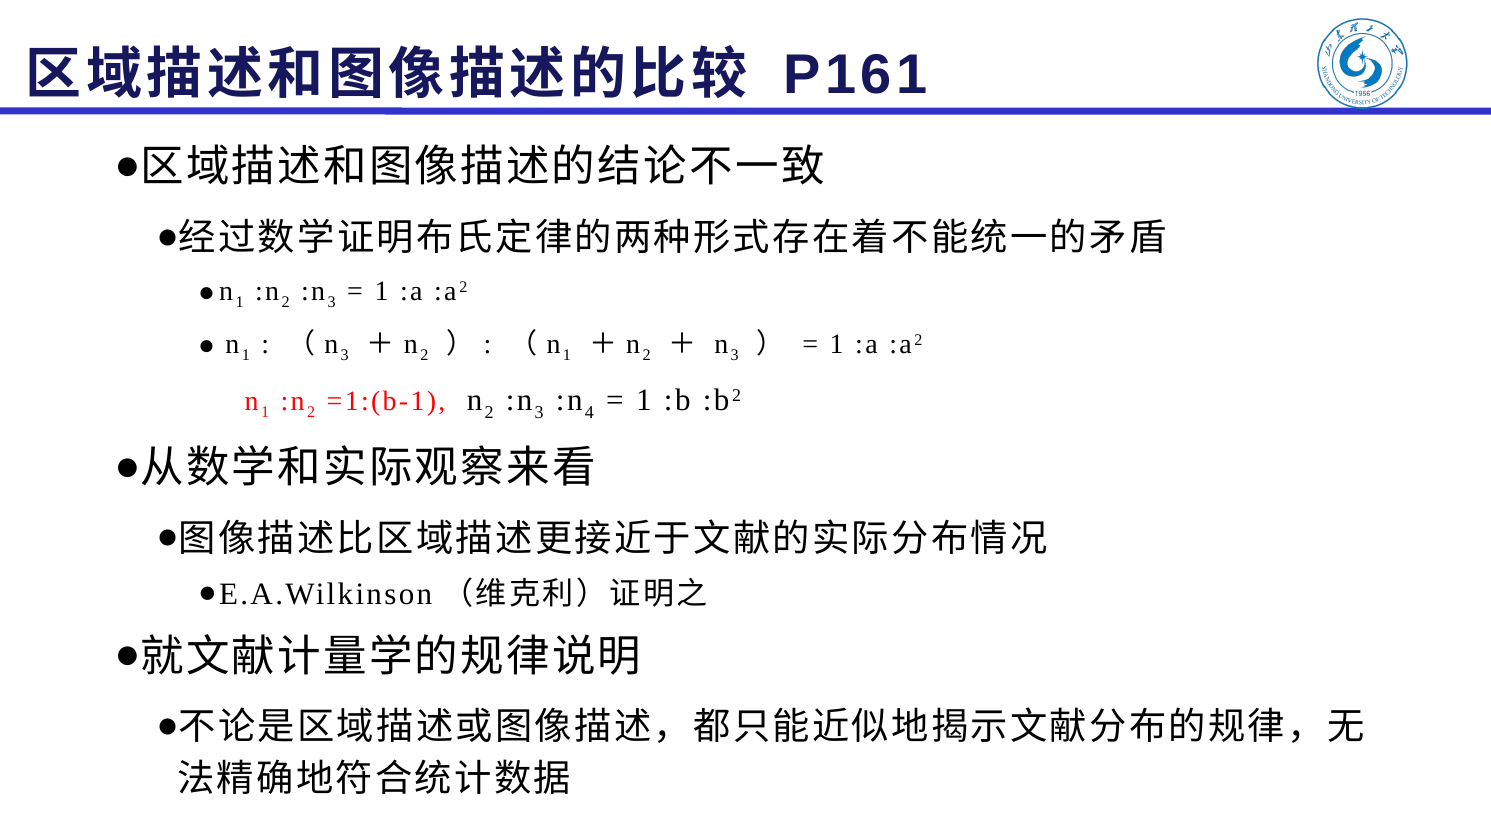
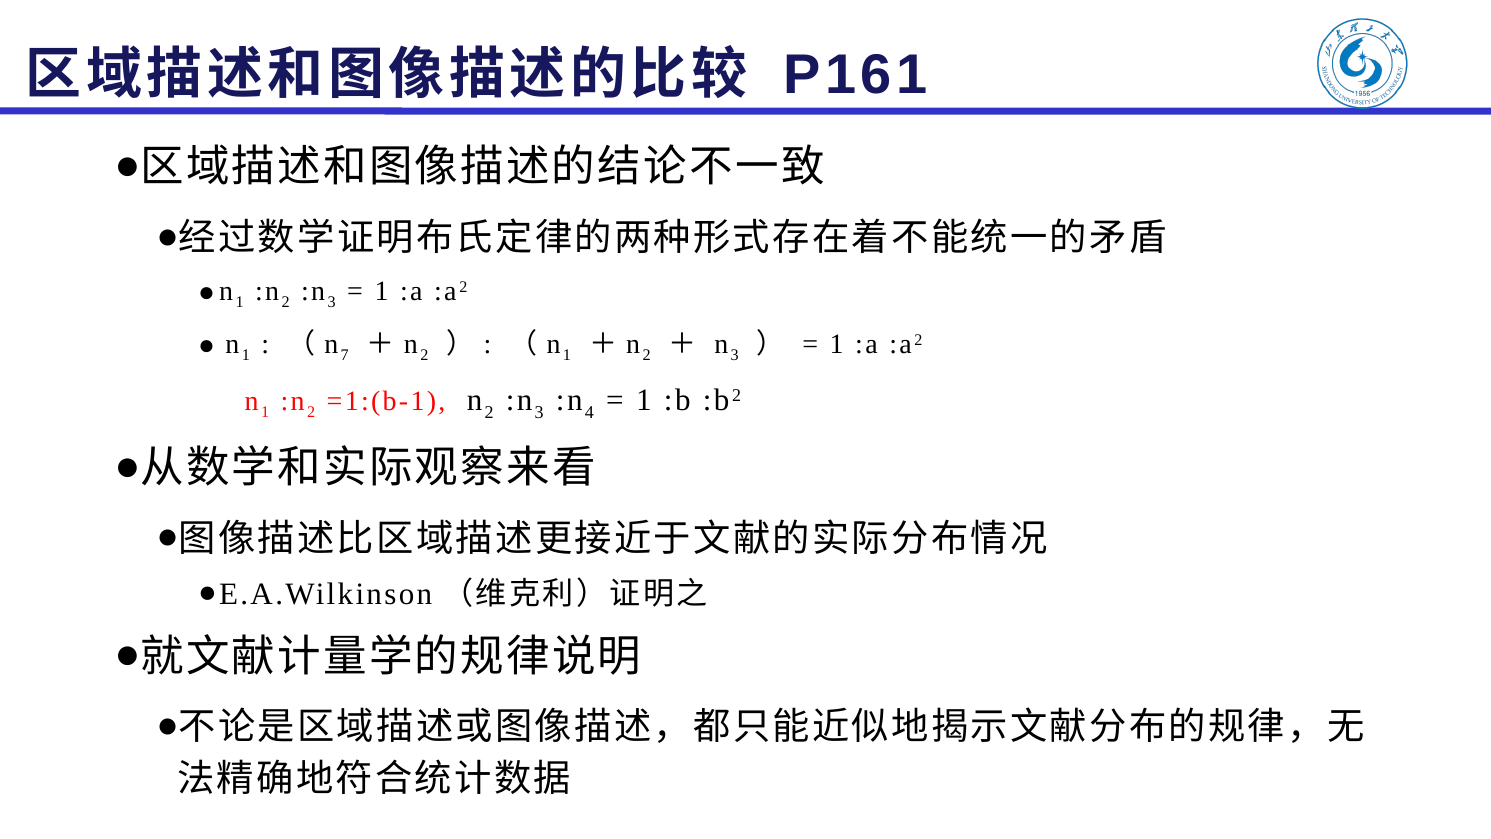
3: 3 -> 7 (345, 355)
